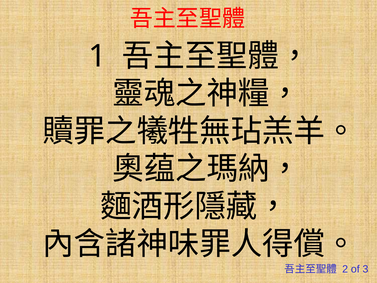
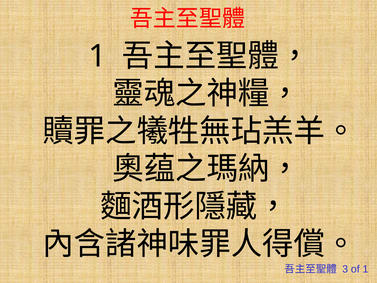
2: 2 -> 3 (345, 269)
of 3: 3 -> 1 (365, 269)
